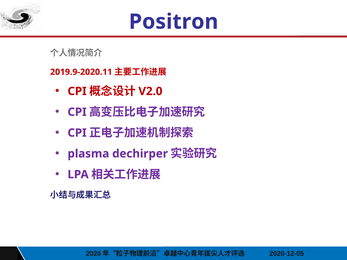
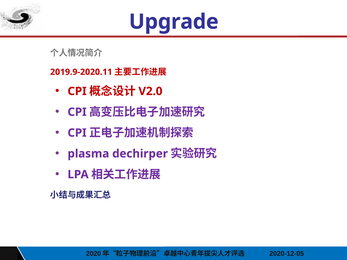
Positron: Positron -> Upgrade (174, 22)
